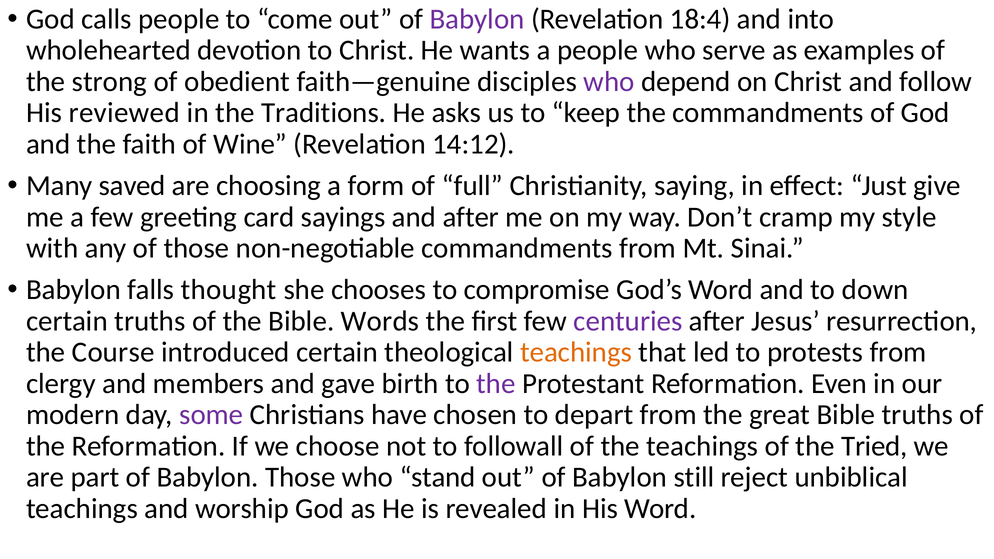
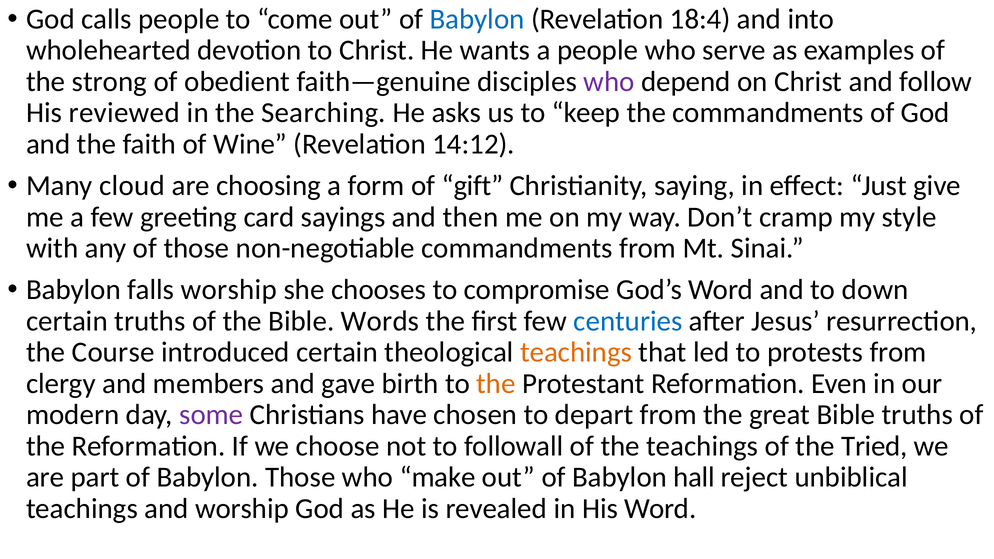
Babylon colour: purple -> blue (477, 19)
Traditions: Traditions -> Searching (323, 113)
saved: saved -> cloud (132, 186)
full: full -> gift (473, 186)
and after: after -> then (471, 217)
falls thought: thought -> worship (229, 290)
centuries colour: purple -> blue (628, 321)
the colour: purple -> orange (496, 384)
stand: stand -> make (438, 477)
still: still -> hall (694, 477)
